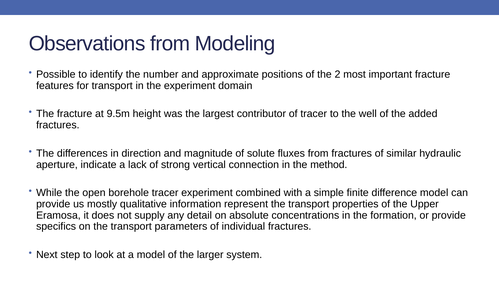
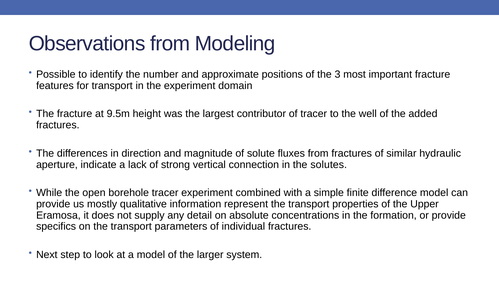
2: 2 -> 3 (337, 74)
method: method -> solutes (329, 164)
